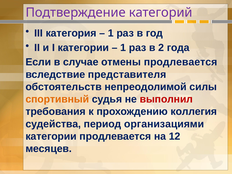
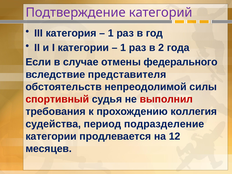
отмены продлевается: продлевается -> федерального (181, 62)
спортивный colour: orange -> red (57, 99)
организациями: организациями -> подразделение (164, 124)
